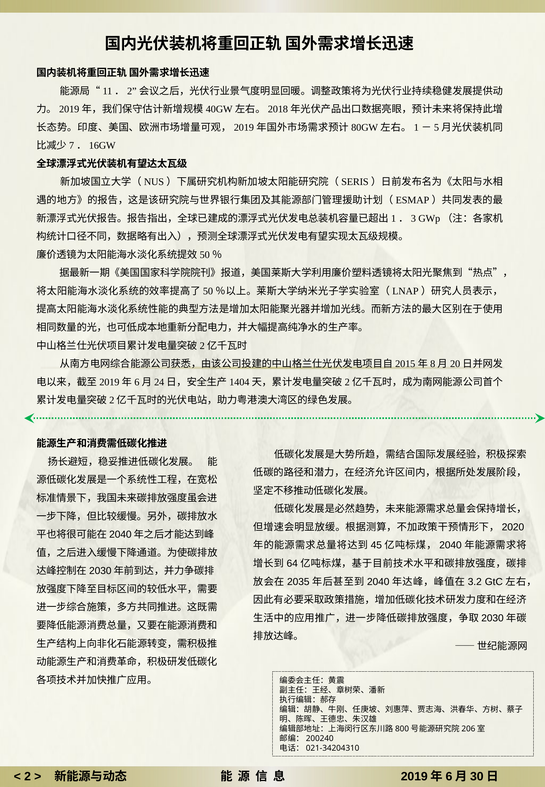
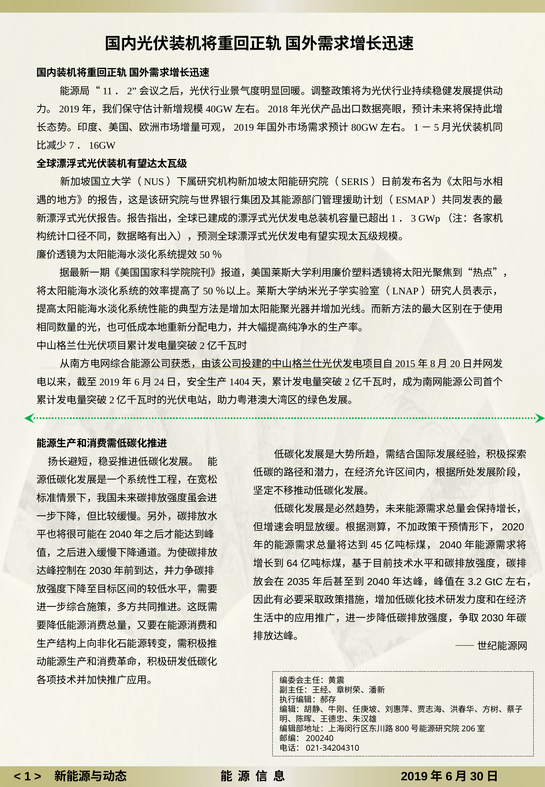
2: 2 -> 1 (28, 777)
